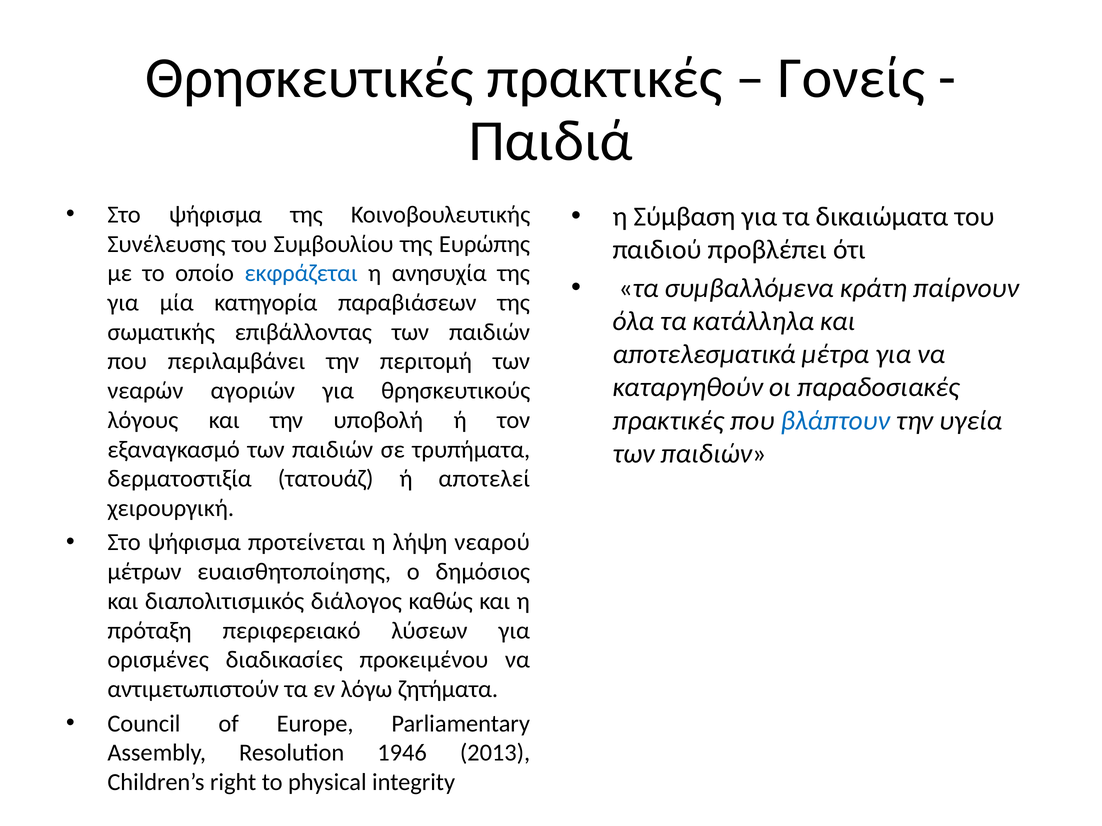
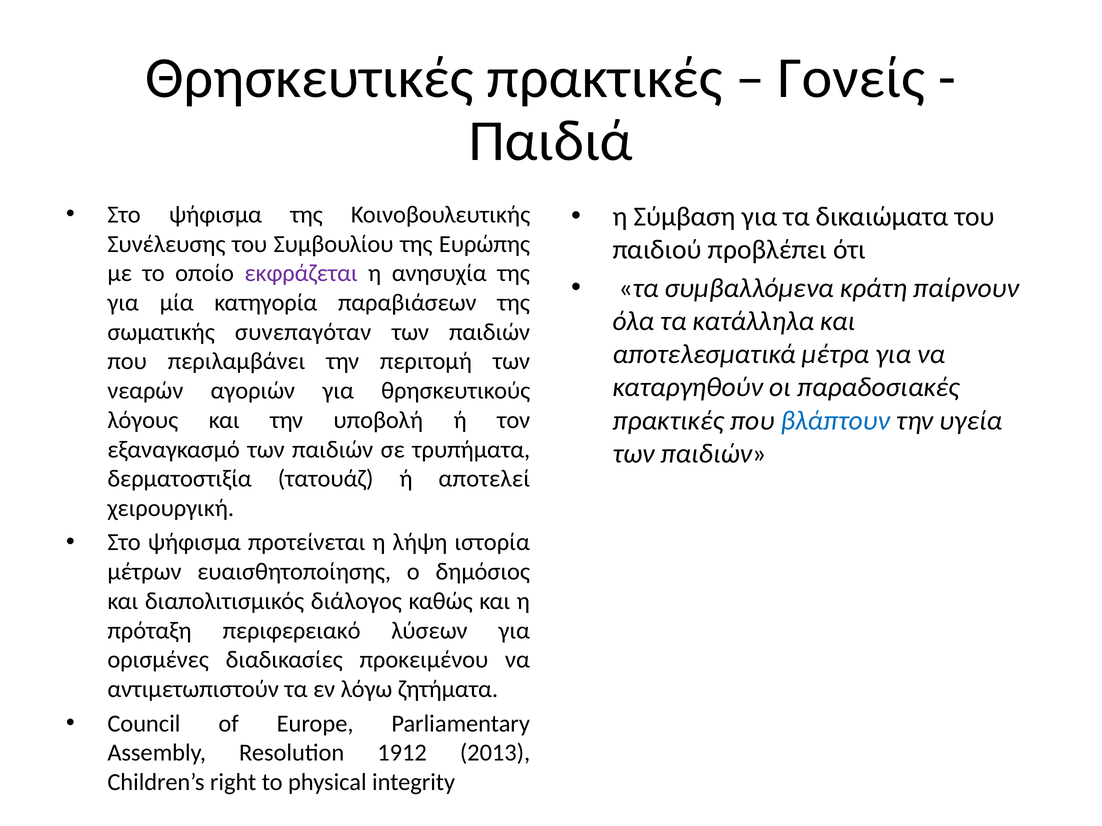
εκφράζεται colour: blue -> purple (301, 274)
επιβάλλοντας: επιβάλλοντας -> συνεπαγόταν (303, 332)
νεαρού: νεαρού -> ιστορία (492, 543)
1946: 1946 -> 1912 (402, 753)
